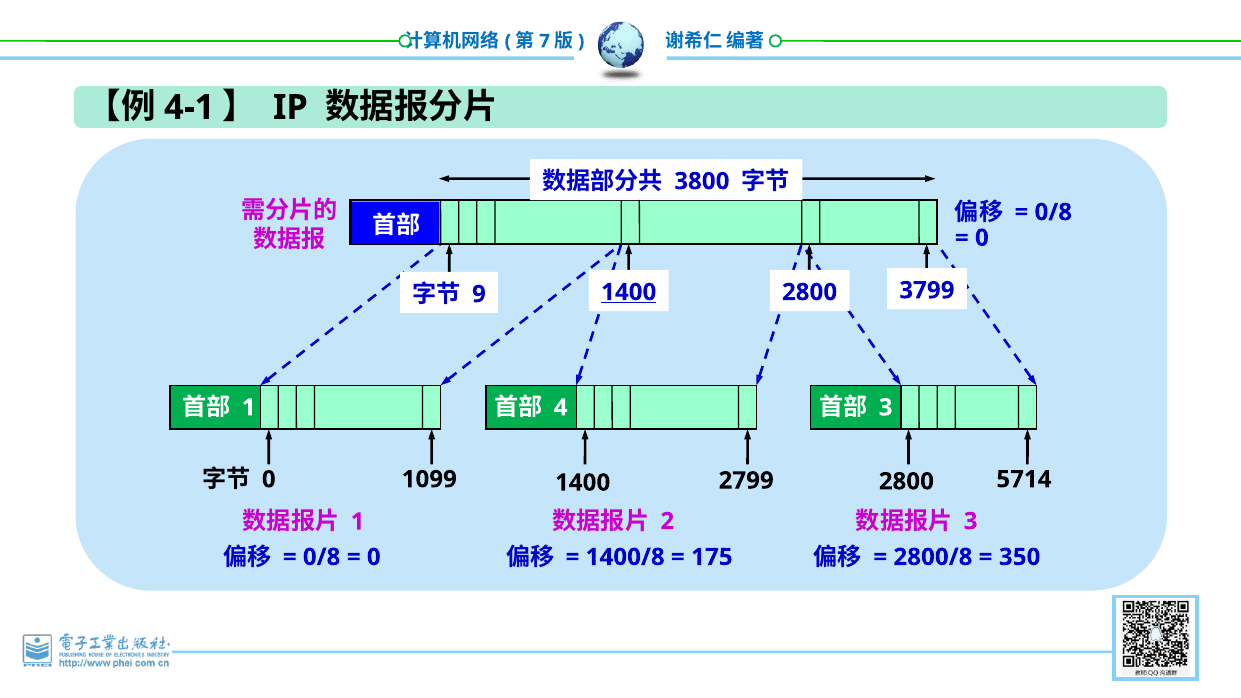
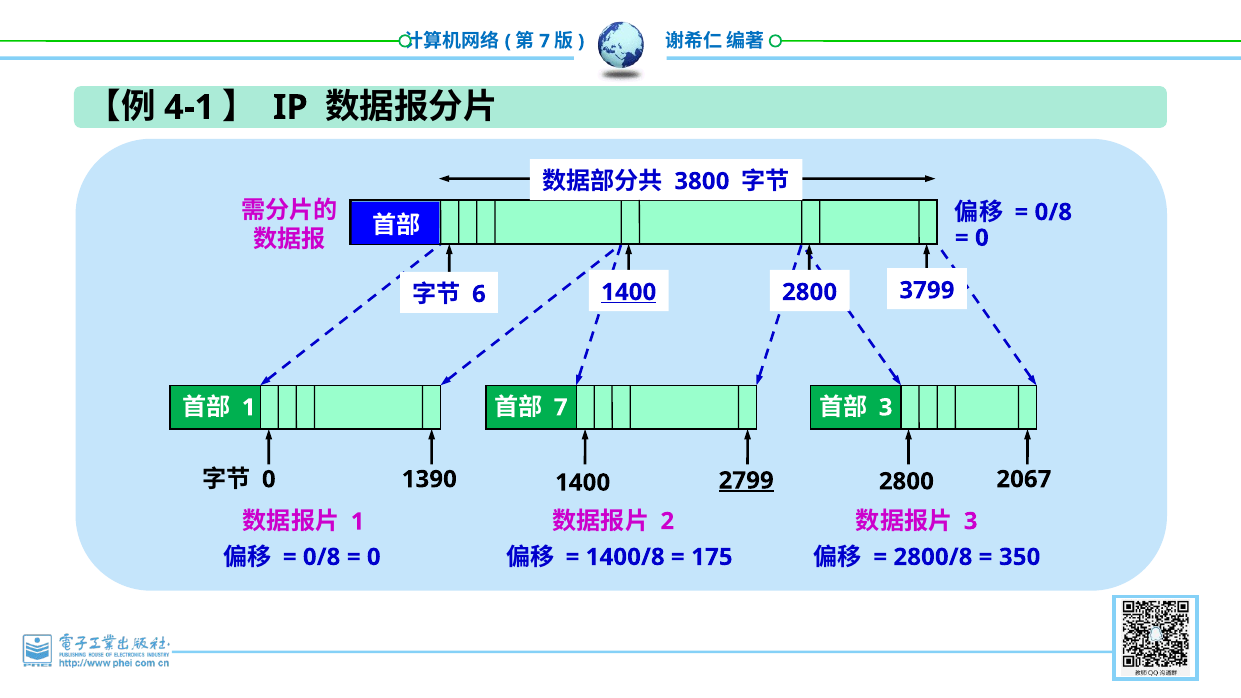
9: 9 -> 6 (479, 294)
4: 4 -> 7 (561, 408)
1099: 1099 -> 1390 (429, 479)
5714: 5714 -> 2067 (1024, 479)
2799 underline: none -> present (746, 481)
